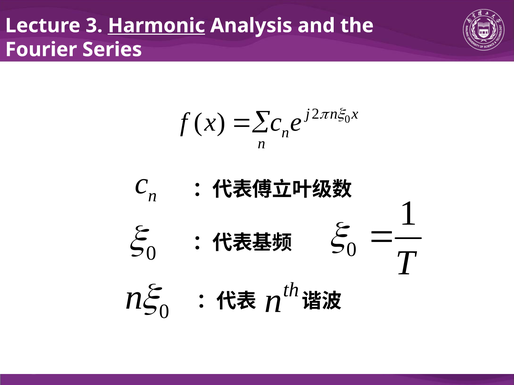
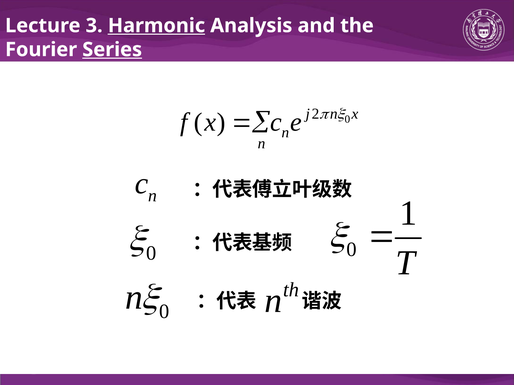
Series underline: none -> present (112, 50)
